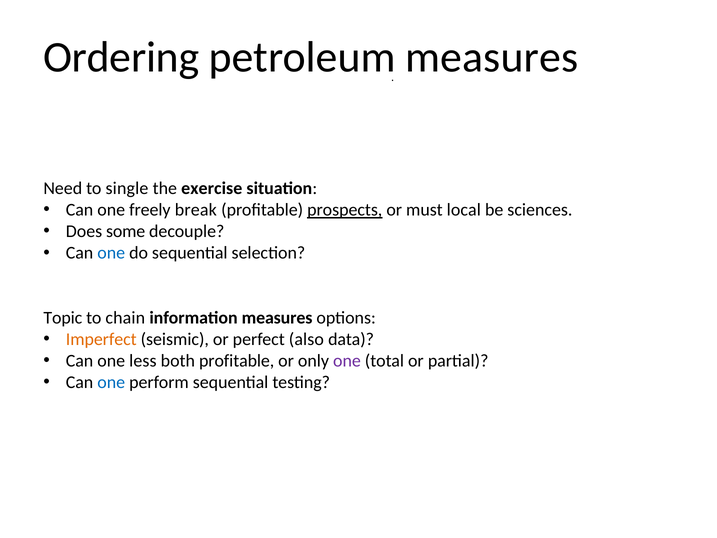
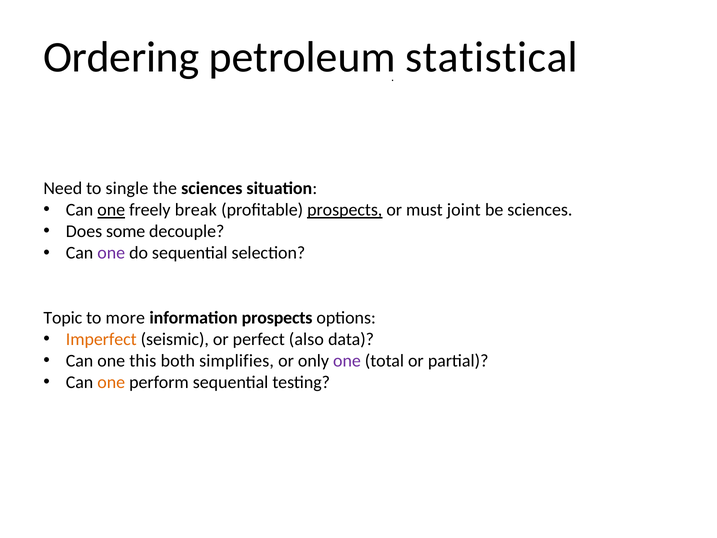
measures: measures -> statistical (492, 57)
the exercise: exercise -> sciences (212, 188)
one underline: none -> present (111, 210)
local: local -> joint (464, 210)
one colour: blue -> purple (111, 253)
chain: chain -> more (125, 317)
information measures: measures -> prospects (277, 317)
less: less -> this (143, 360)
both profitable: profitable -> simplifies (237, 360)
one colour: blue -> orange (111, 382)
